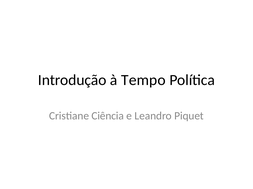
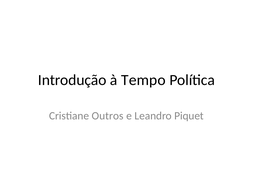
Ciência: Ciência -> Outros (108, 116)
